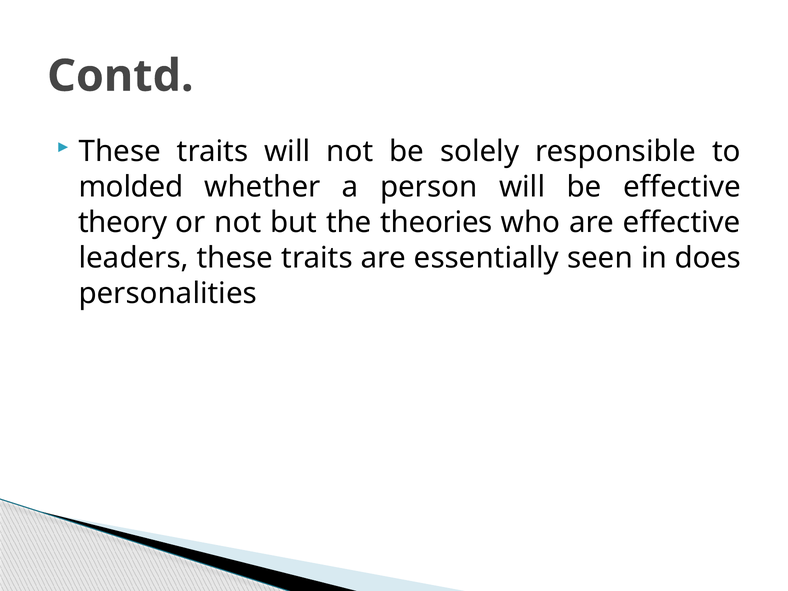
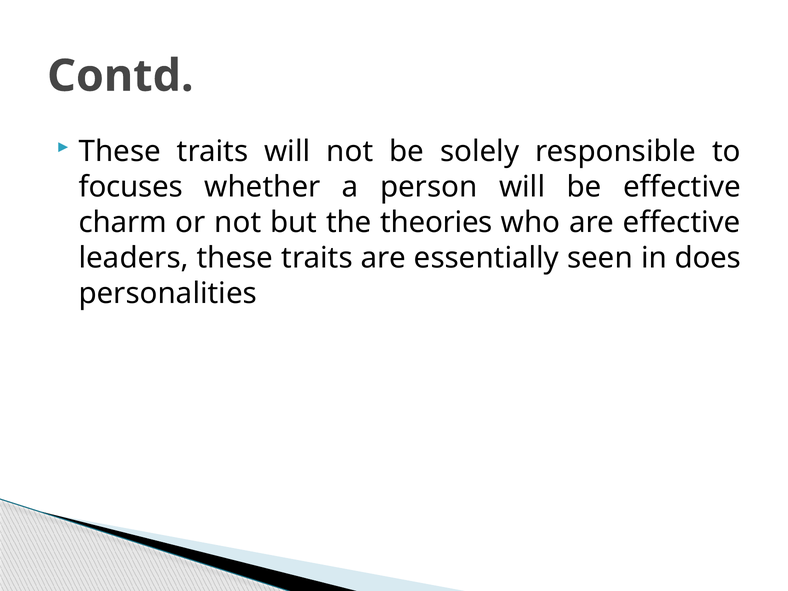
molded: molded -> focuses (131, 187)
theory: theory -> charm (123, 222)
